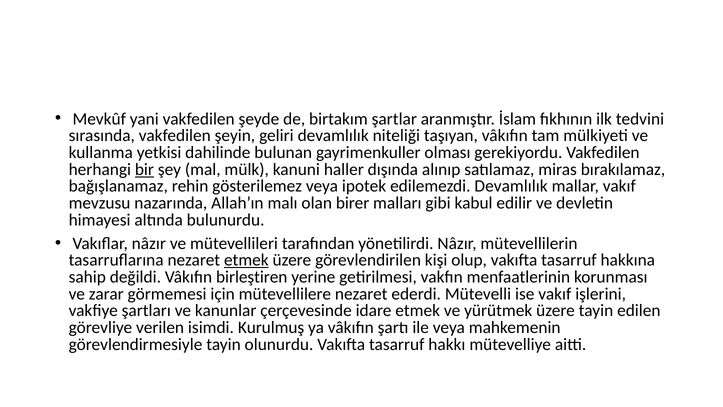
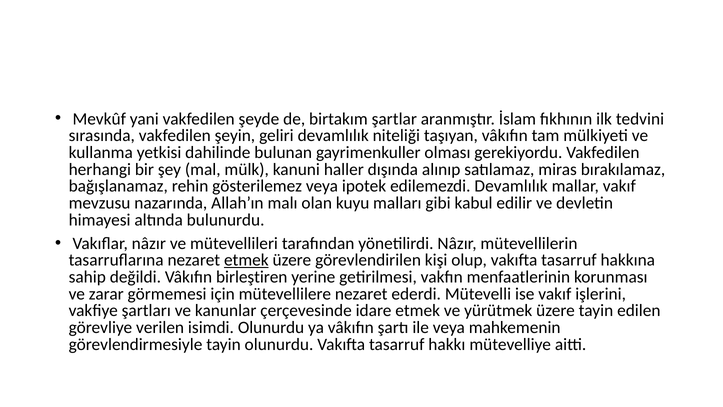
bir underline: present -> none (144, 169)
birer: birer -> kuyu (353, 203)
isimdi Kurulmuş: Kurulmuş -> Olunurdu (271, 327)
